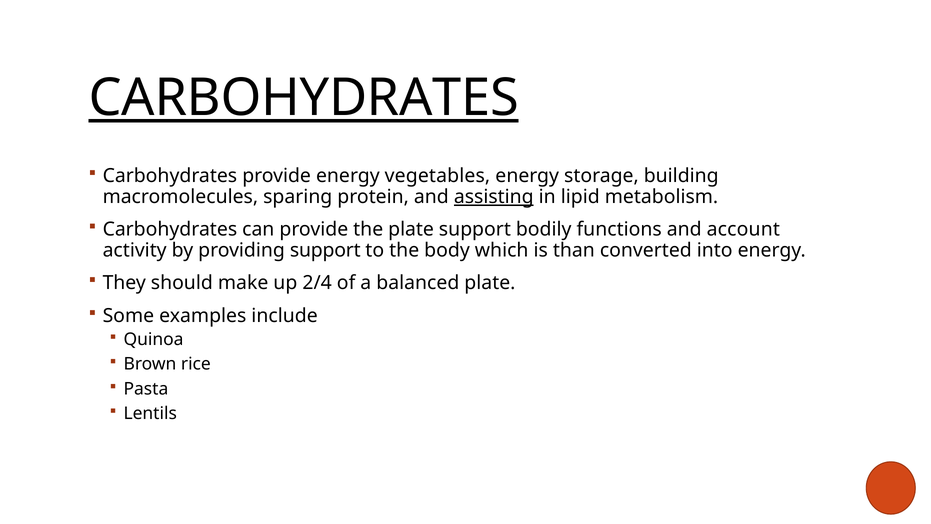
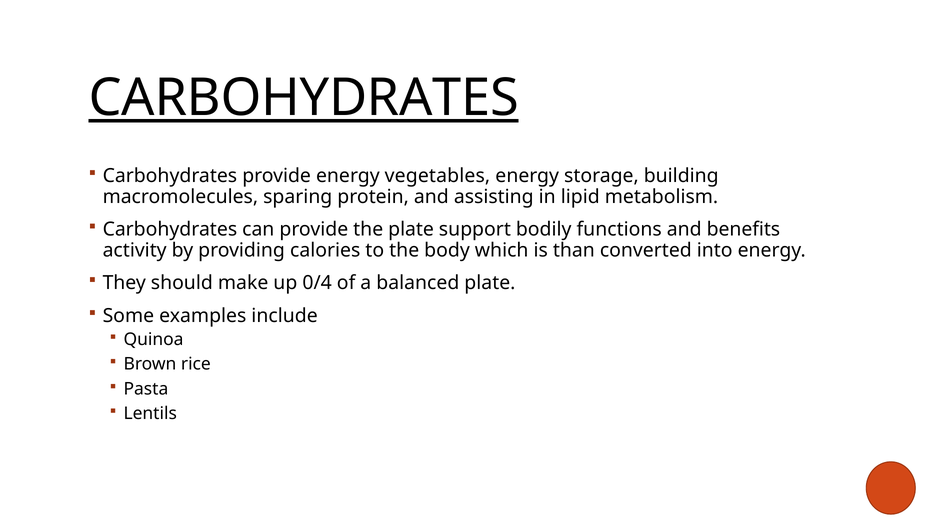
assisting underline: present -> none (494, 197)
account: account -> benefits (743, 229)
providing support: support -> calories (325, 250)
2/4: 2/4 -> 0/4 (317, 283)
